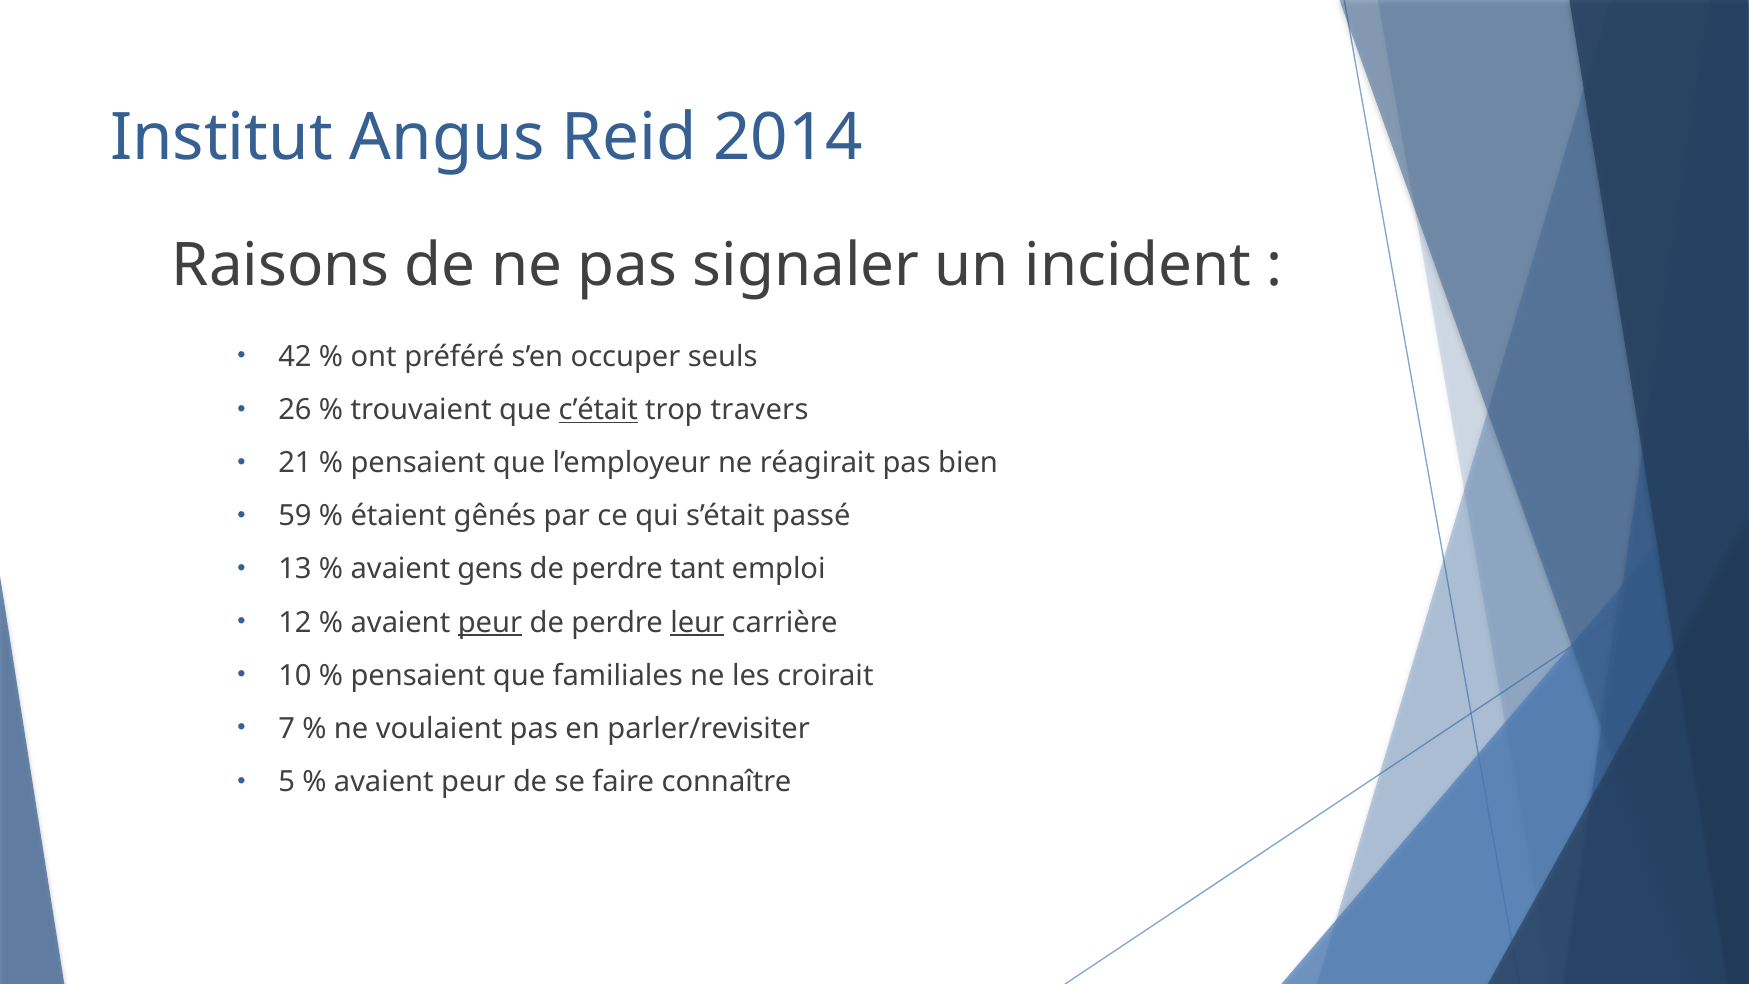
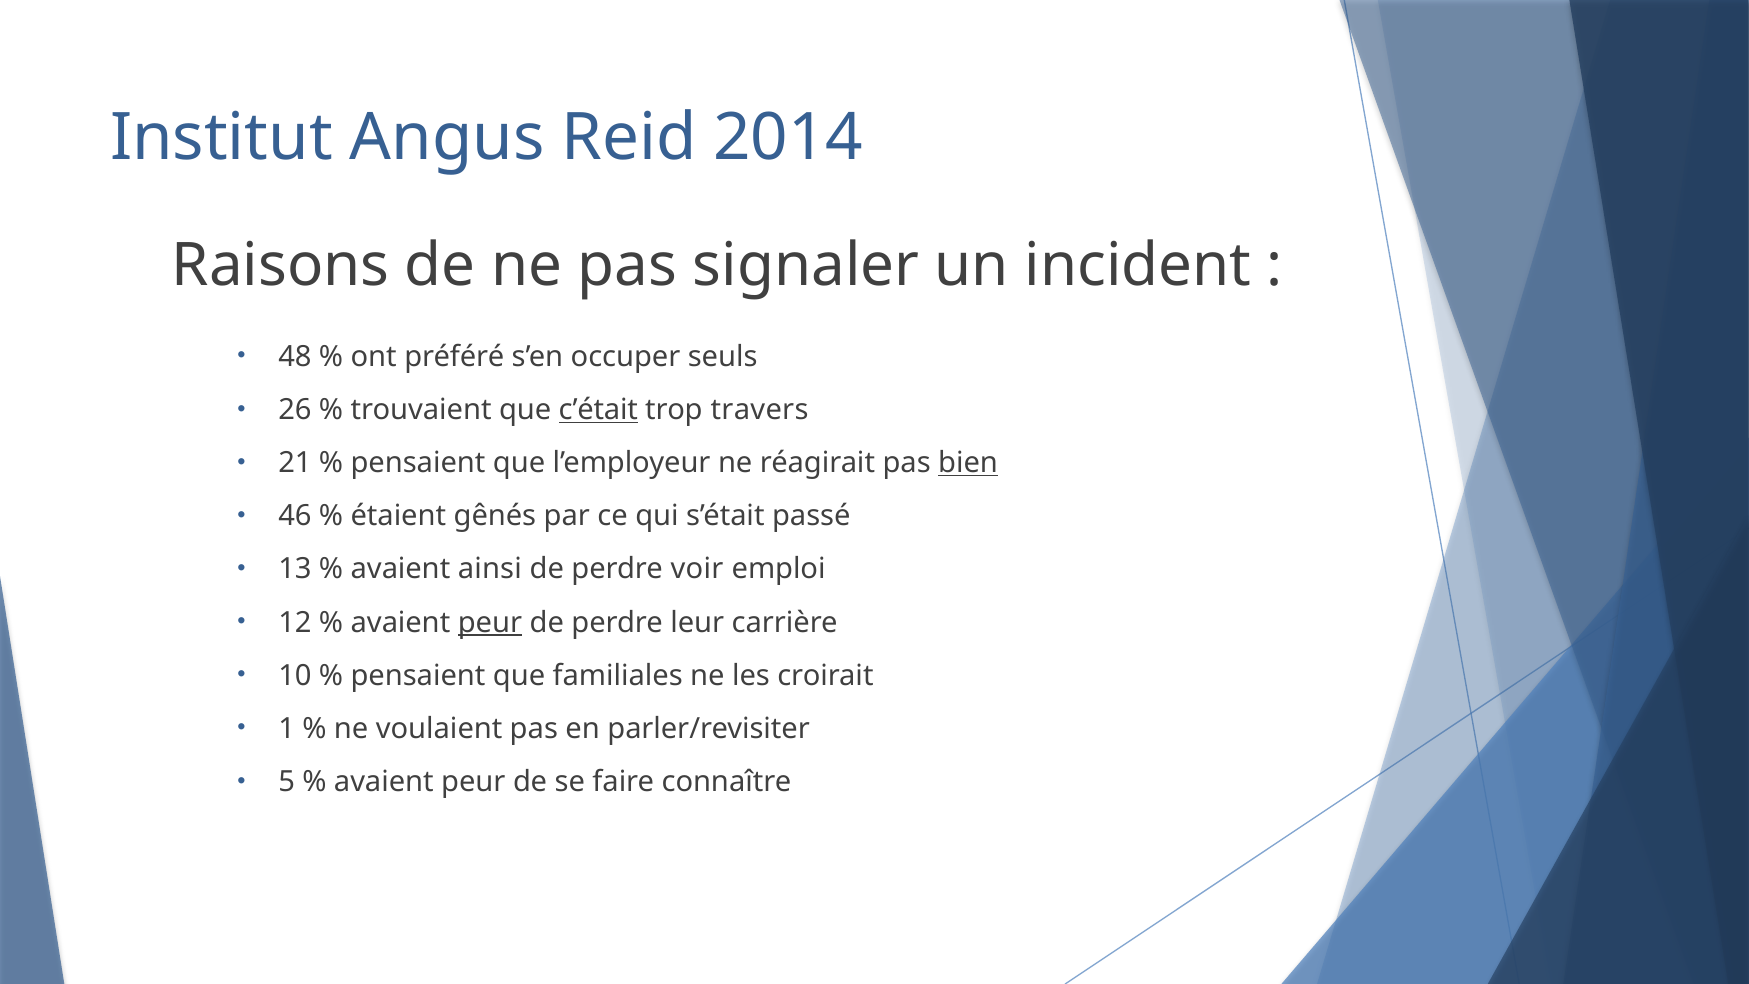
42: 42 -> 48 (295, 357)
bien underline: none -> present (968, 463)
59: 59 -> 46 (295, 516)
gens: gens -> ainsi (490, 569)
tant: tant -> voir (697, 569)
leur underline: present -> none (697, 622)
7: 7 -> 1 (287, 729)
